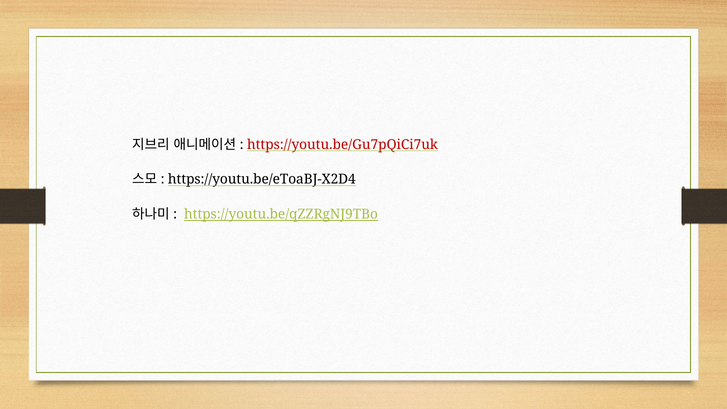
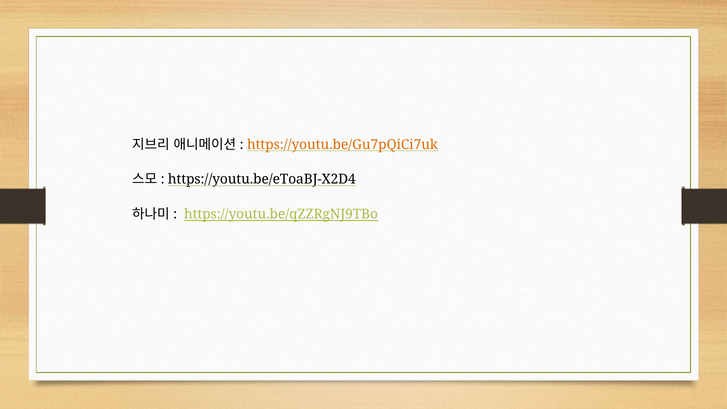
https://youtu.be/Gu7pQiCi7uk colour: red -> orange (342, 145)
